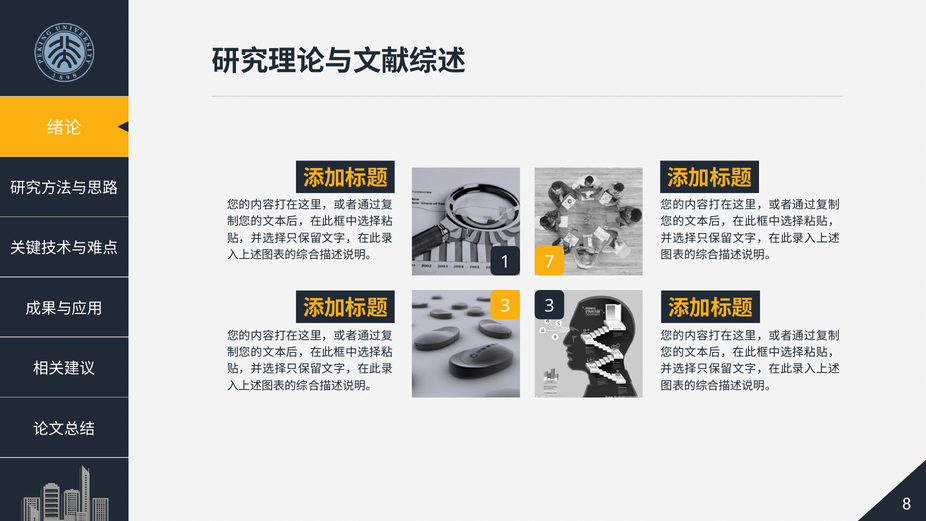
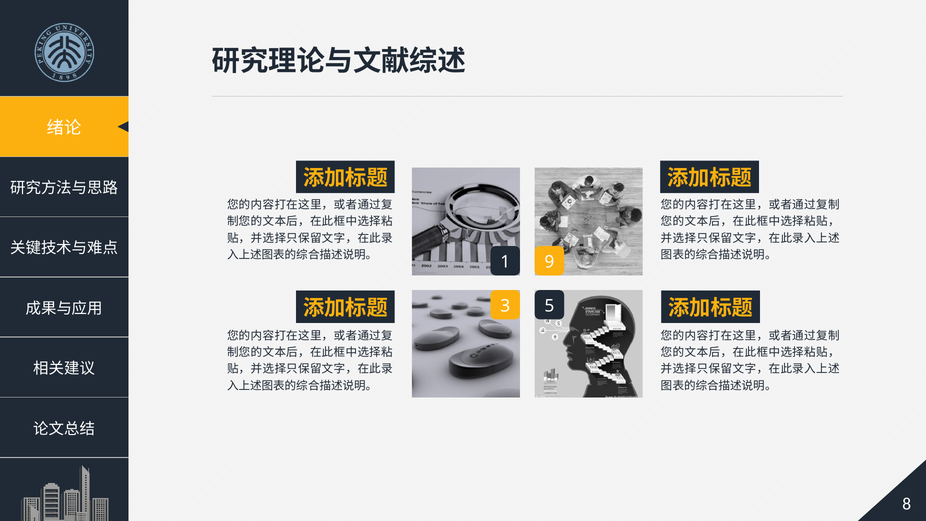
7: 7 -> 9 (549, 262)
3 3: 3 -> 5 (549, 306)
